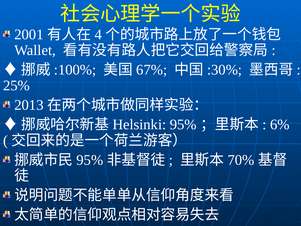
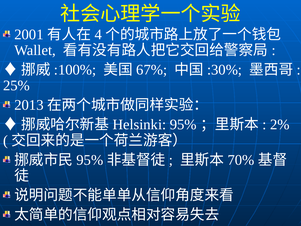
6%: 6% -> 2% (280, 124)
